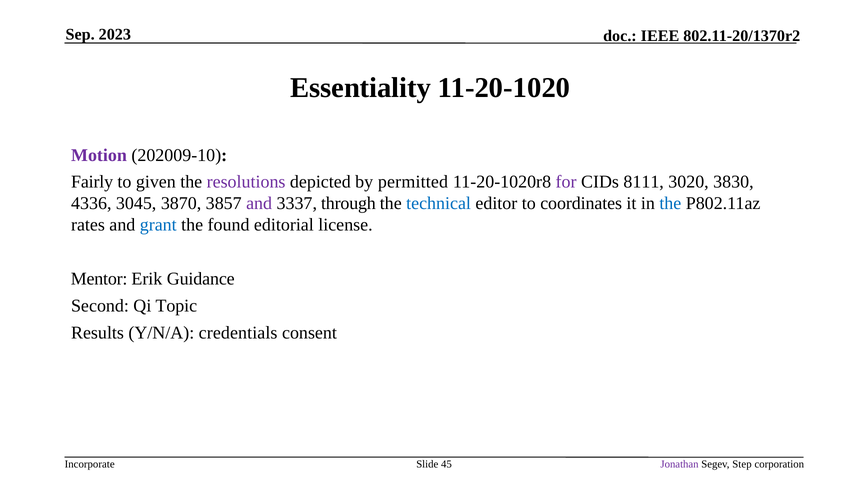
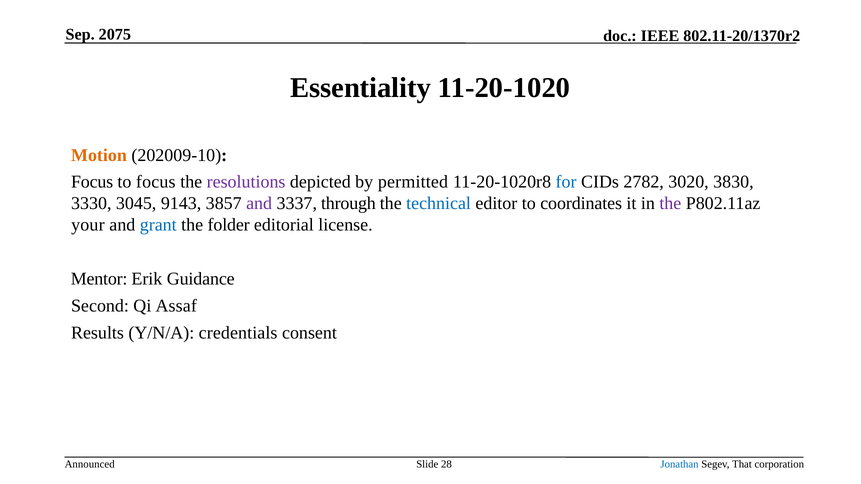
2023: 2023 -> 2075 (115, 34)
Motion colour: purple -> orange (99, 155)
Fairly: Fairly -> Focus (92, 182)
to given: given -> focus (156, 182)
for colour: purple -> blue (566, 182)
8111: 8111 -> 2782 (644, 182)
4336: 4336 -> 3330 (91, 204)
3870: 3870 -> 9143 (181, 204)
the colour: blue -> purple (670, 204)
rates: rates -> your (88, 225)
found: found -> folder (229, 225)
Topic: Topic -> Assaf (176, 306)
Incorporate: Incorporate -> Announced (90, 464)
45: 45 -> 28 (446, 464)
Jonathan colour: purple -> blue (680, 464)
Step: Step -> That (742, 464)
